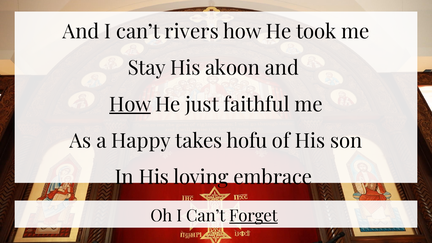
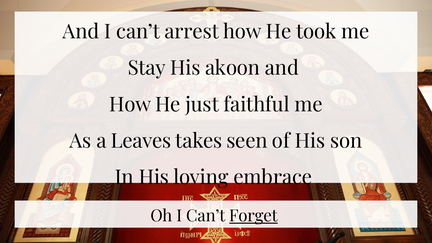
rivers: rivers -> arrest (192, 32)
How underline: present -> none (130, 105)
Happy: Happy -> Leaves (141, 141)
hofu: hofu -> seen (247, 141)
